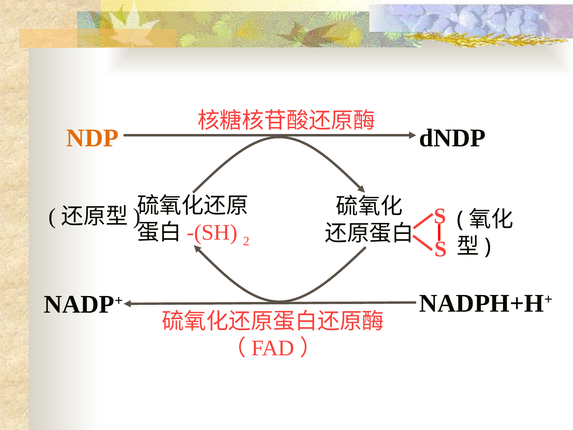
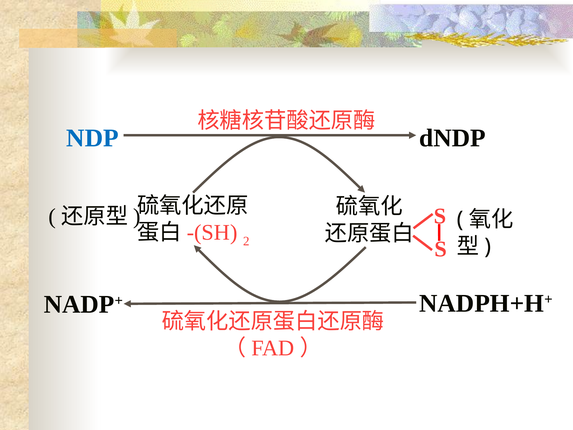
NDP colour: orange -> blue (92, 138)
